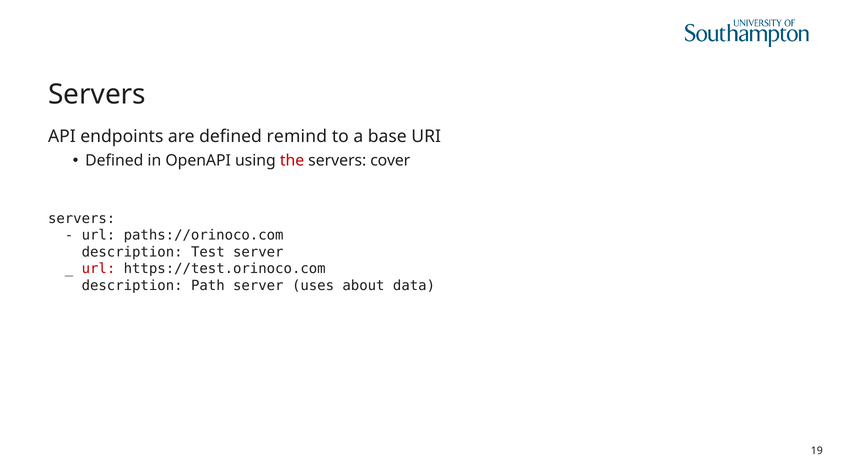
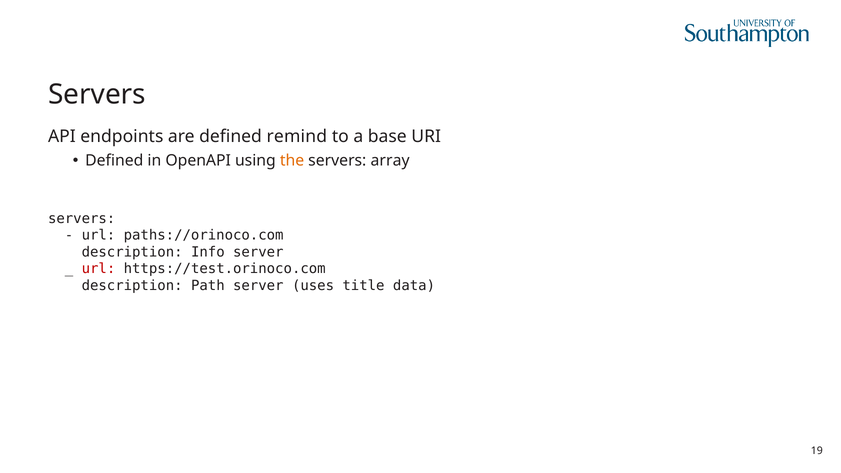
the colour: red -> orange (292, 161)
cover: cover -> array (390, 161)
Test: Test -> Info (208, 252)
about: about -> title (363, 286)
